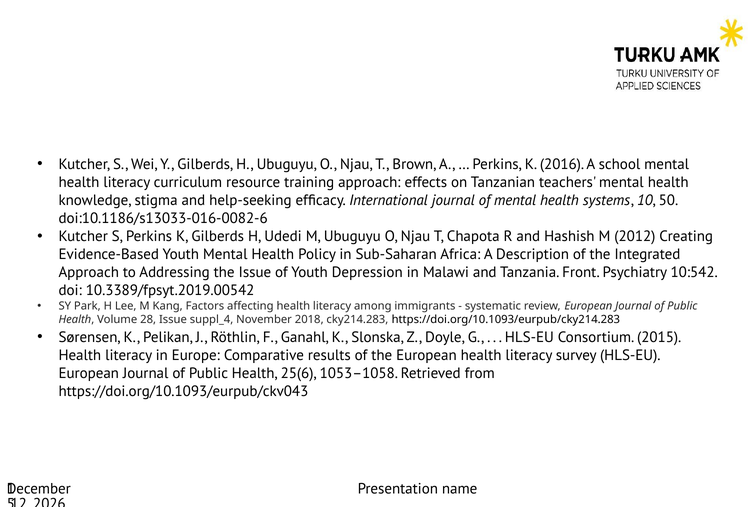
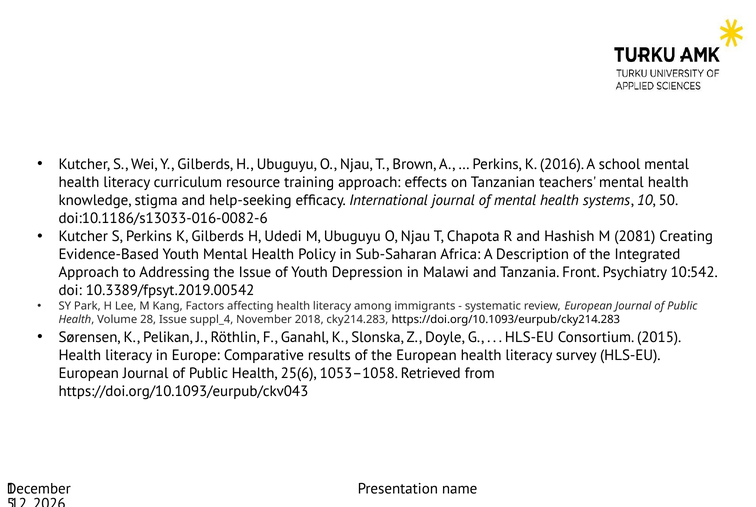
2012: 2012 -> 2081 (635, 237)
